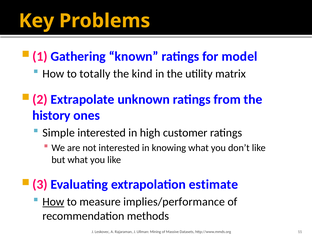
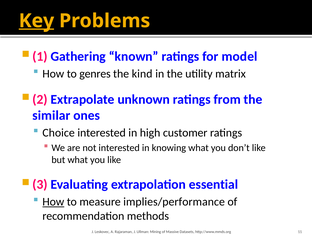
Key underline: none -> present (36, 21)
totally: totally -> genres (95, 74)
history: history -> similar (51, 115)
Simple: Simple -> Choice (59, 133)
estimate: estimate -> essential (214, 184)
